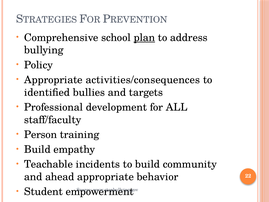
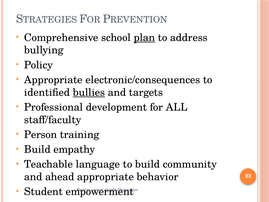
activities/consequences: activities/consequences -> electronic/consequences (143, 80)
bullies underline: none -> present (89, 92)
incidents: incidents -> language (98, 164)
